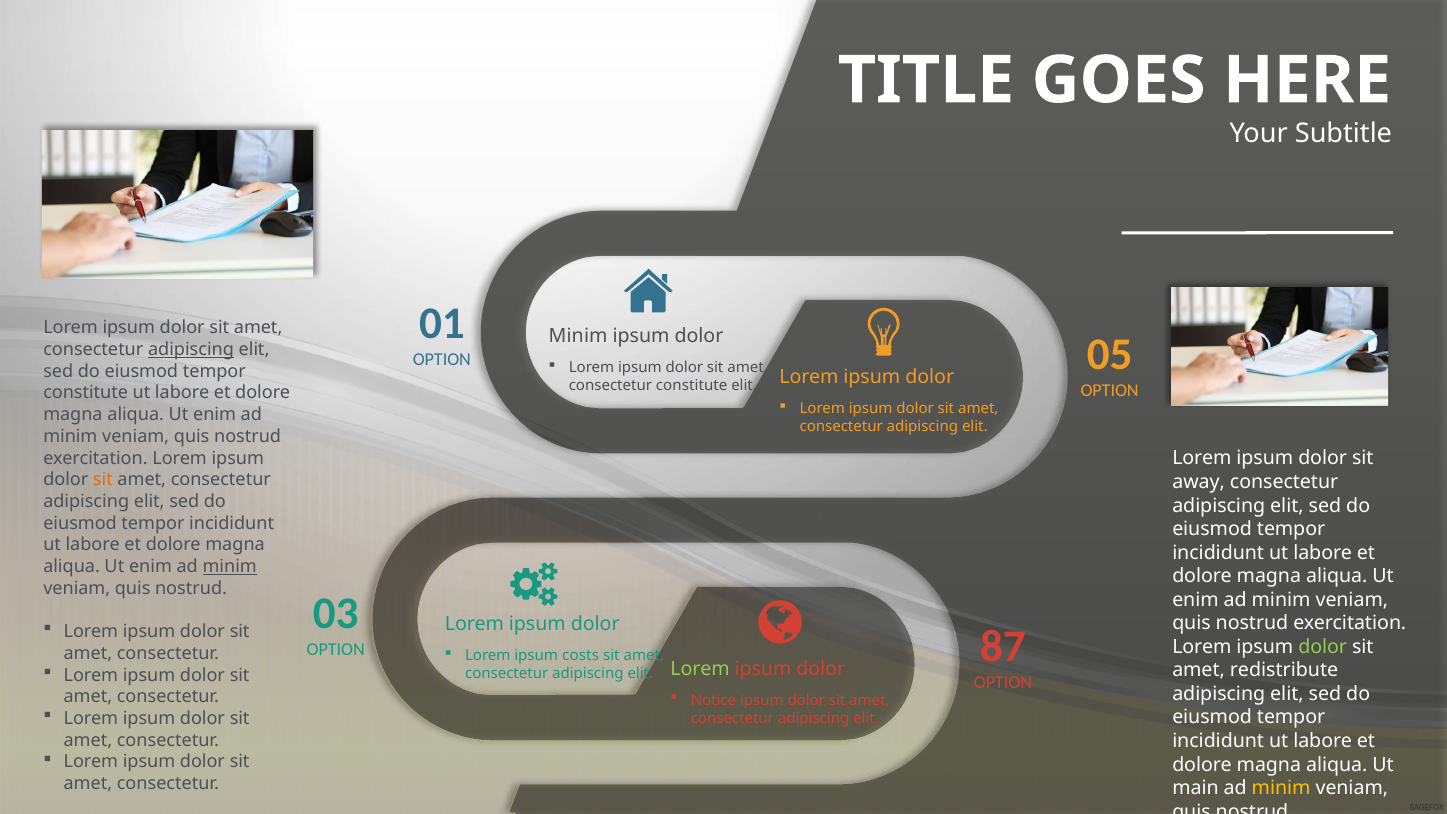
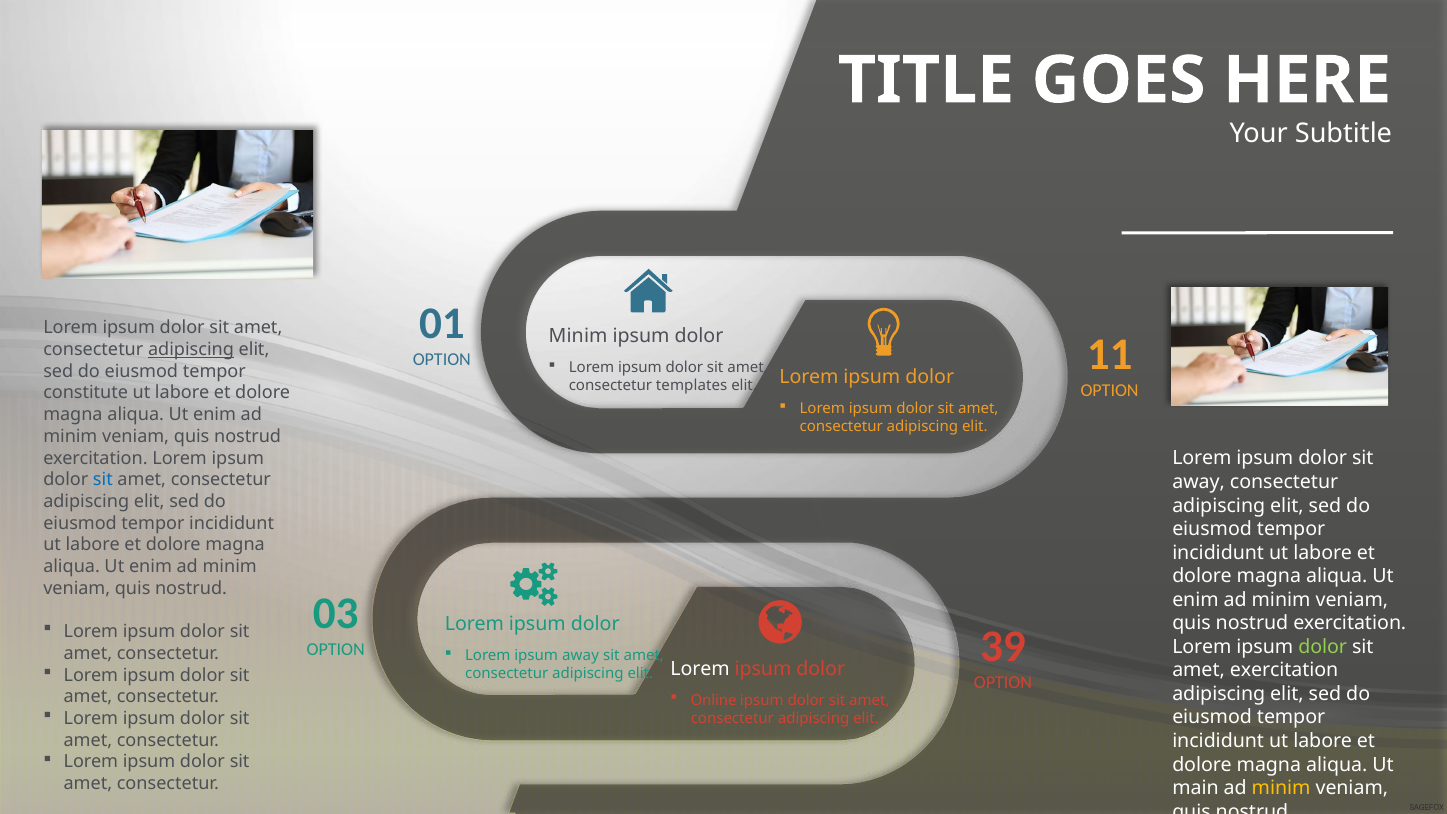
05: 05 -> 11 (1110, 355)
consectetur constitute: constitute -> templates (692, 386)
sit colour: orange -> blue (103, 480)
minim underline: present -> none (230, 567)
87: 87 -> 39 (1003, 646)
ipsum costs: costs -> away (581, 656)
amet redistribute: redistribute -> exercitation (1284, 670)
Lorem colour: light green -> white (700, 669)
Notice: Notice -> Online (714, 700)
